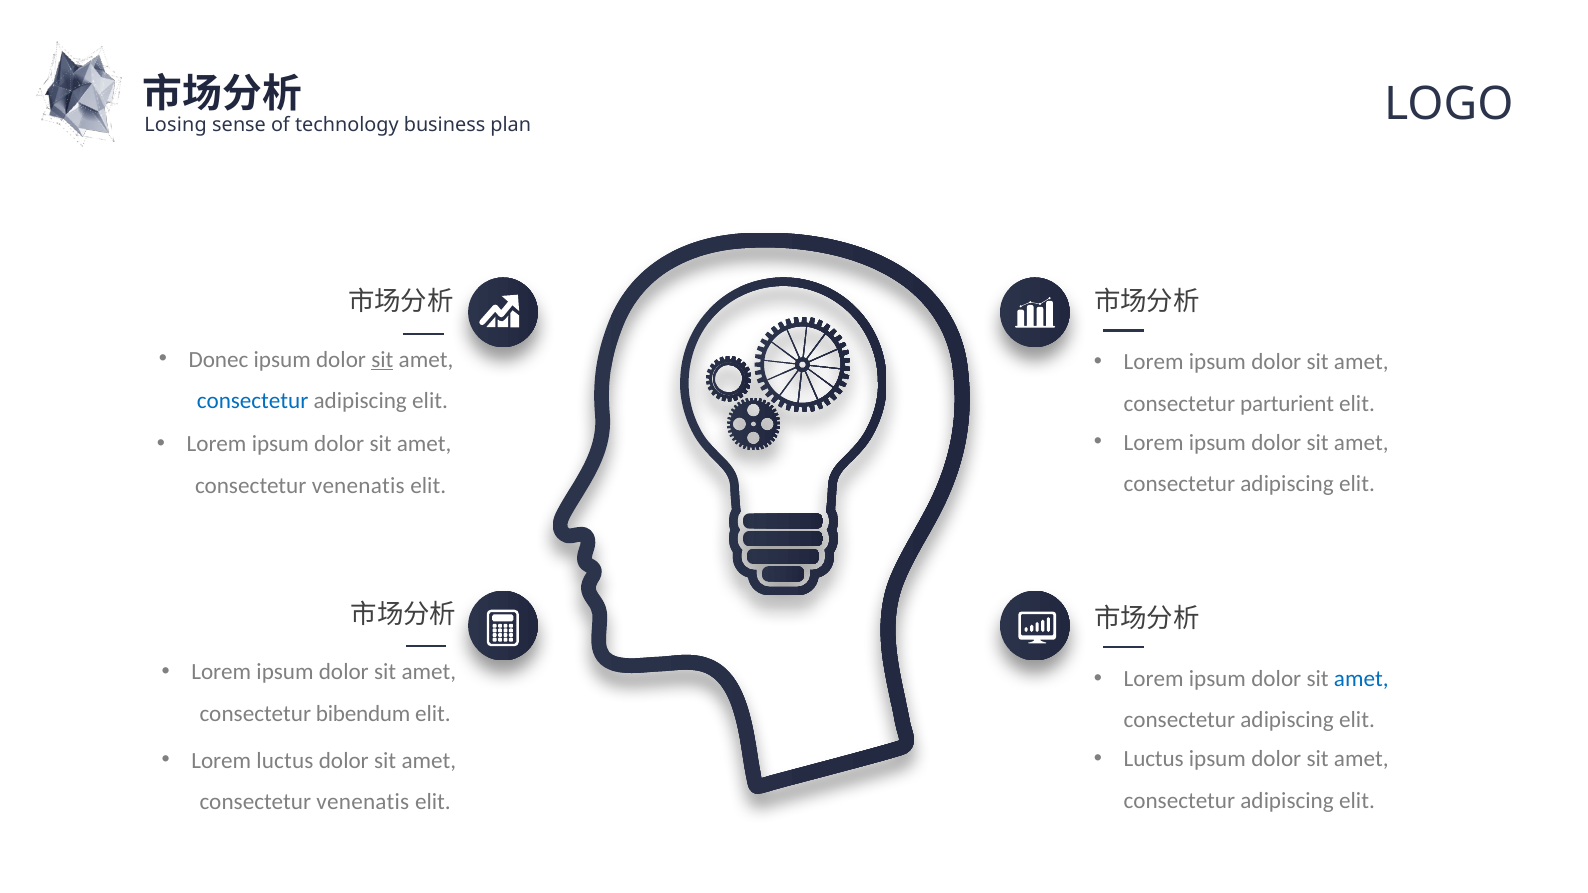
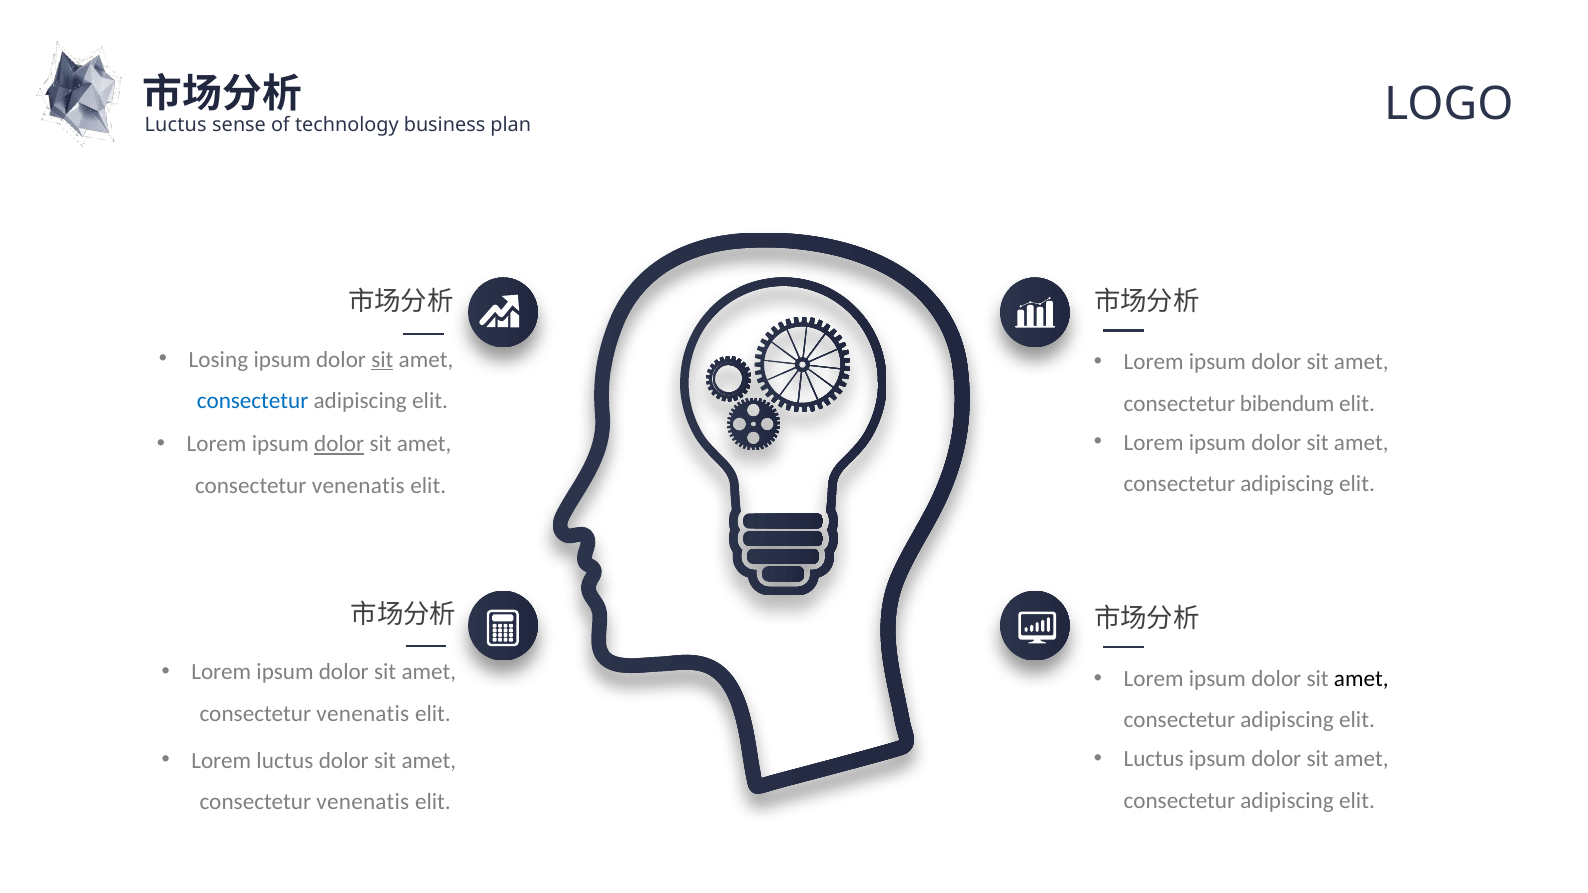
Losing: Losing -> Luctus (176, 125)
Donec: Donec -> Losing (218, 360)
parturient: parturient -> bibendum (1287, 404)
dolor underline: none -> present (339, 444)
amet colour: blue -> black (1361, 679)
bibendum: bibendum -> venenatis (363, 714)
